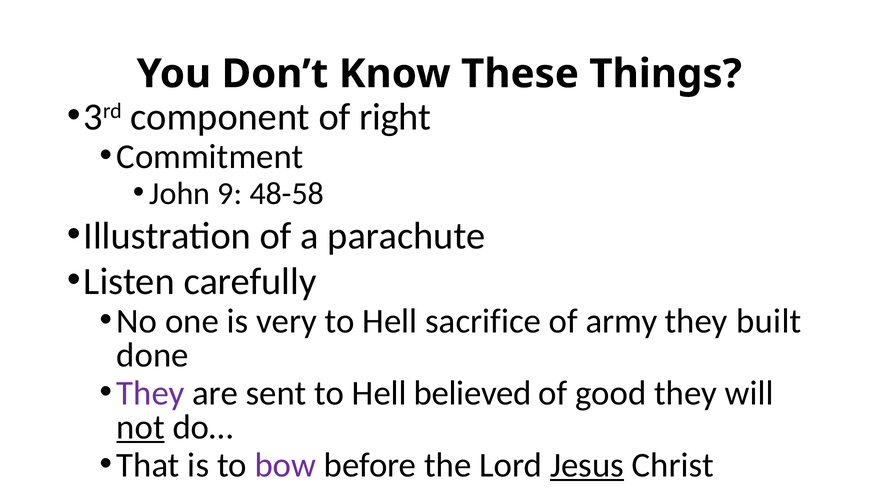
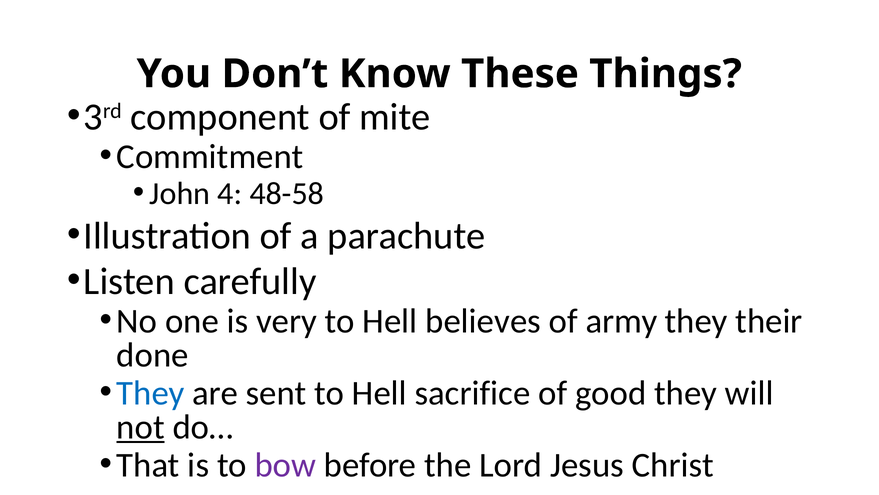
right: right -> mite (395, 117)
9: 9 -> 4 (230, 193)
sacrifice: sacrifice -> believes (483, 321)
built: built -> their (769, 321)
They colour: purple -> blue (150, 393)
believed: believed -> sacrifice (473, 393)
Jesus underline: present -> none (587, 464)
